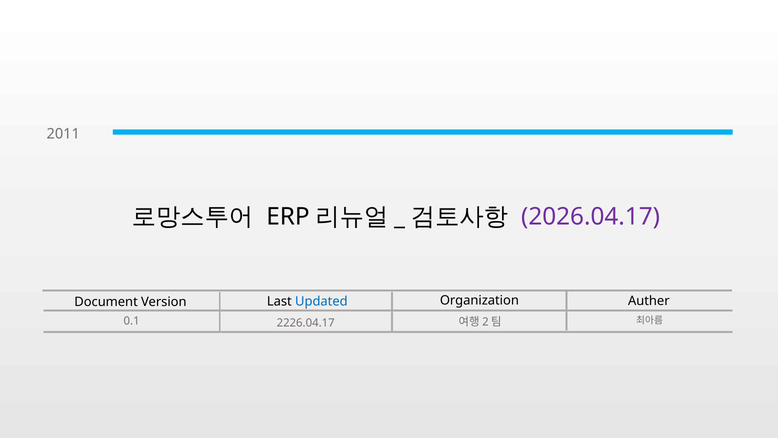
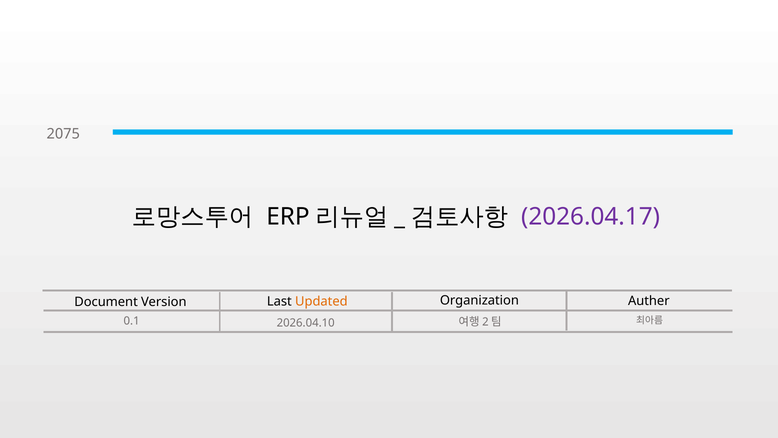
2011: 2011 -> 2075 (63, 134)
Updated colour: blue -> orange (321, 301)
2226.04.17: 2226.04.17 -> 2026.04.10 (306, 323)
